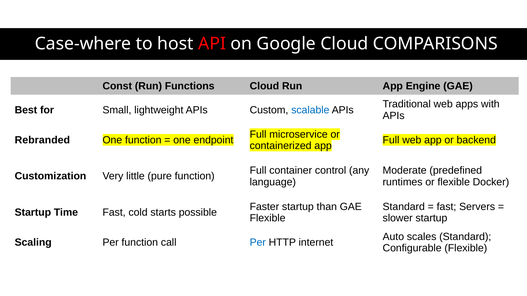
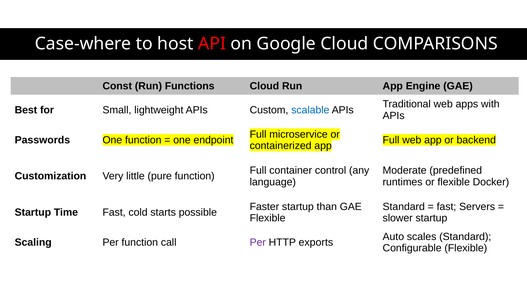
Rebranded: Rebranded -> Passwords (42, 140)
Per colour: blue -> purple (258, 243)
internet: internet -> exports (316, 243)
